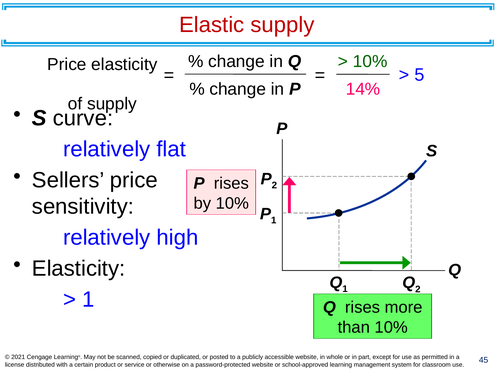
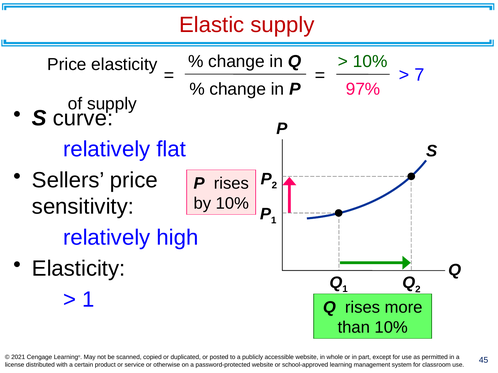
5: 5 -> 7 (419, 75)
14%: 14% -> 97% (363, 89)
